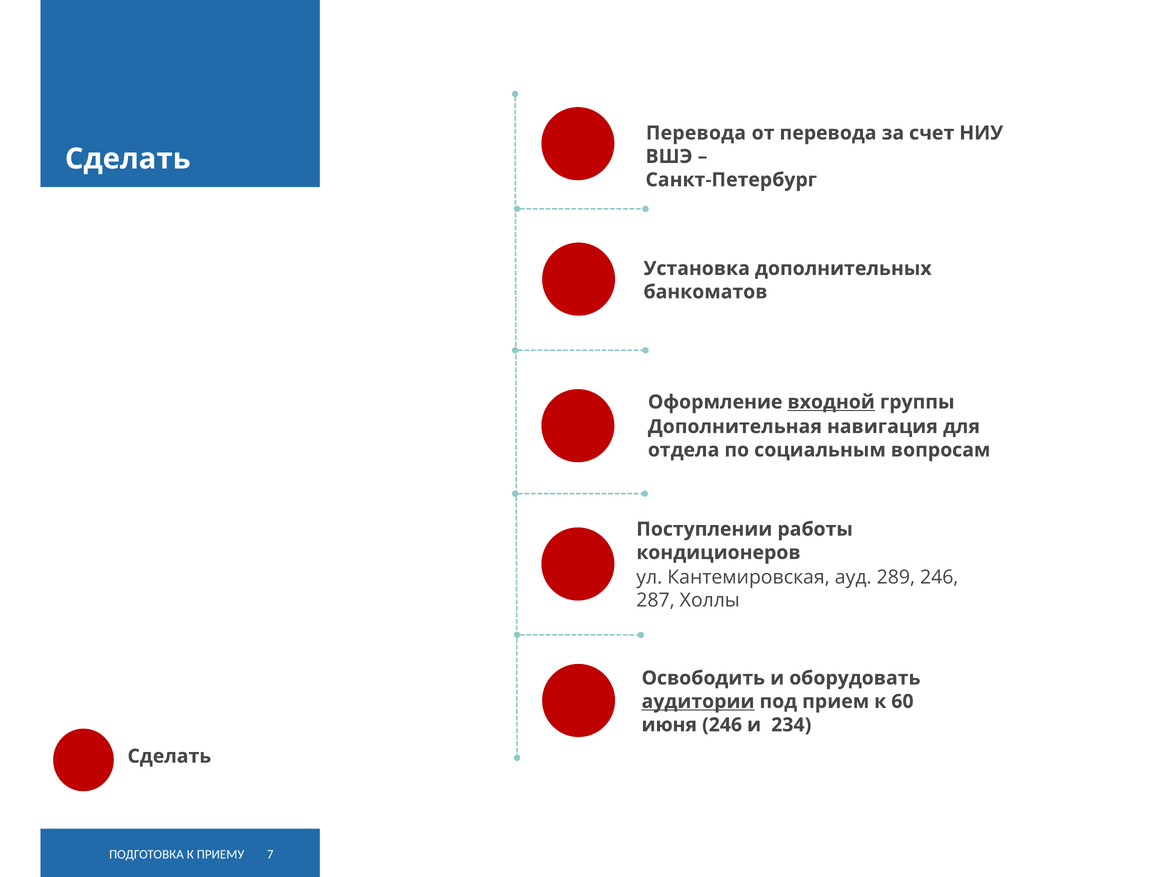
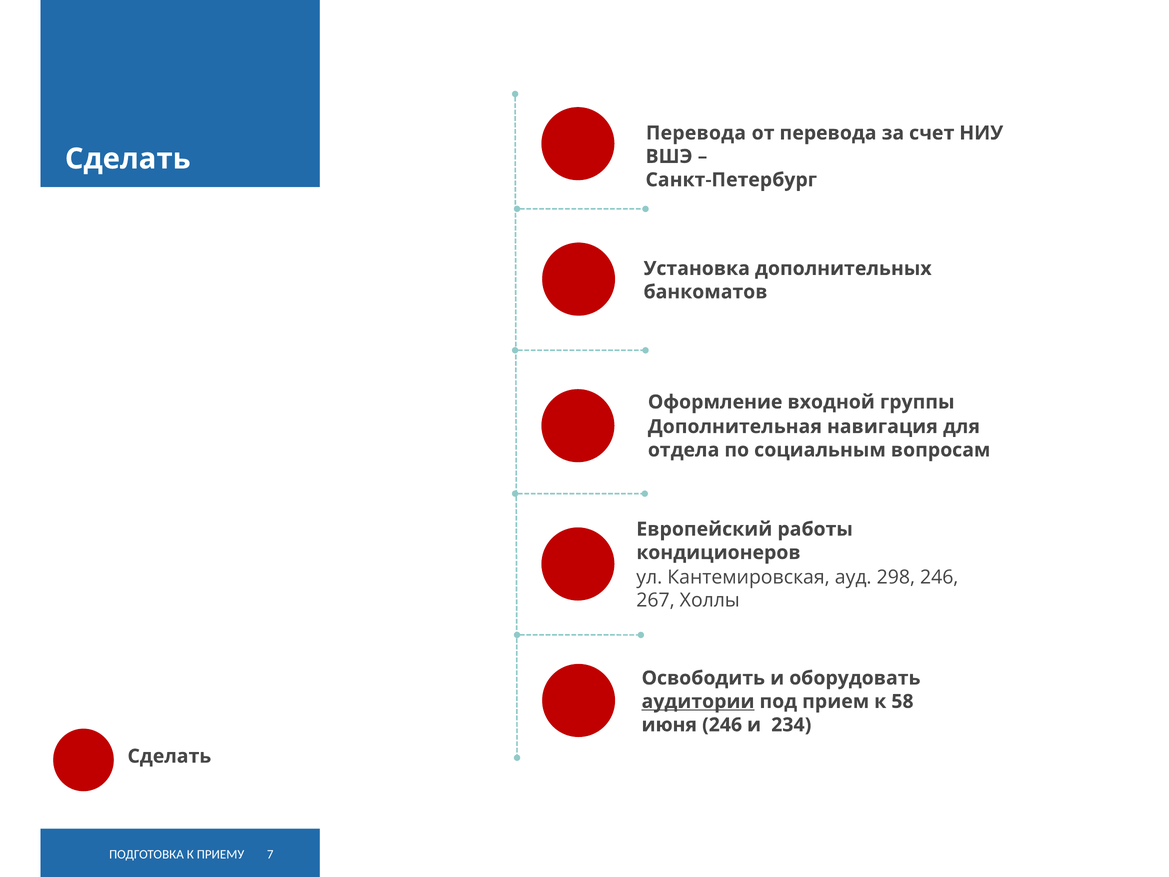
входной underline: present -> none (831, 402)
Поступлении: Поступлении -> Европейский (704, 529)
289: 289 -> 298 (896, 577)
287: 287 -> 267 (656, 600)
60: 60 -> 58 (902, 701)
